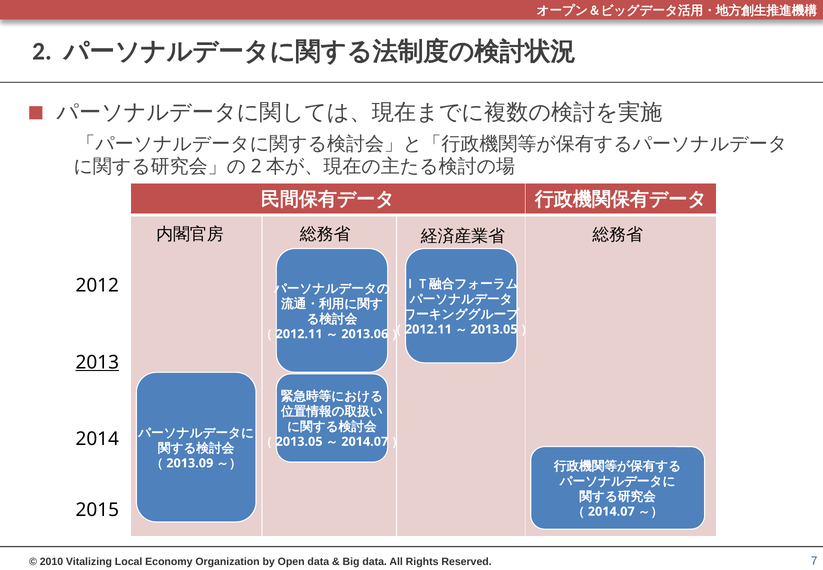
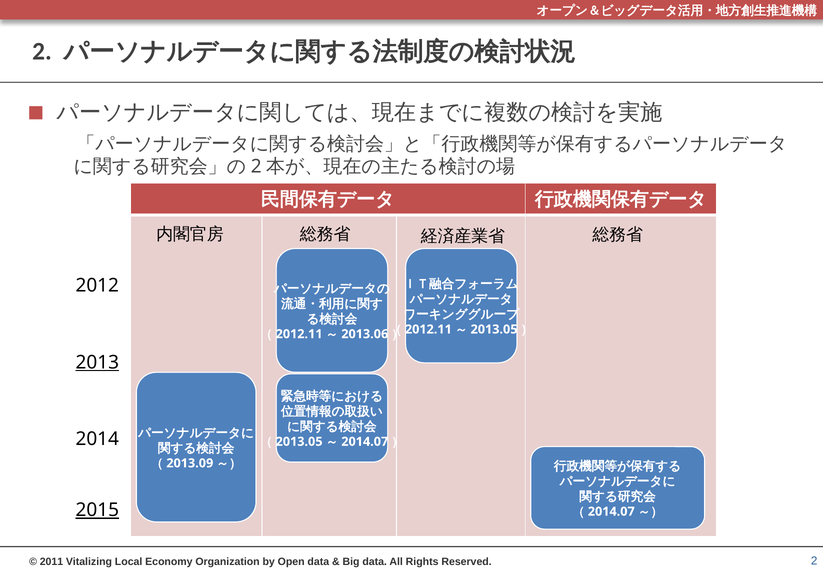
2015 underline: none -> present (97, 510)
2010: 2010 -> 2011 (51, 561)
7: 7 -> 2 (814, 561)
